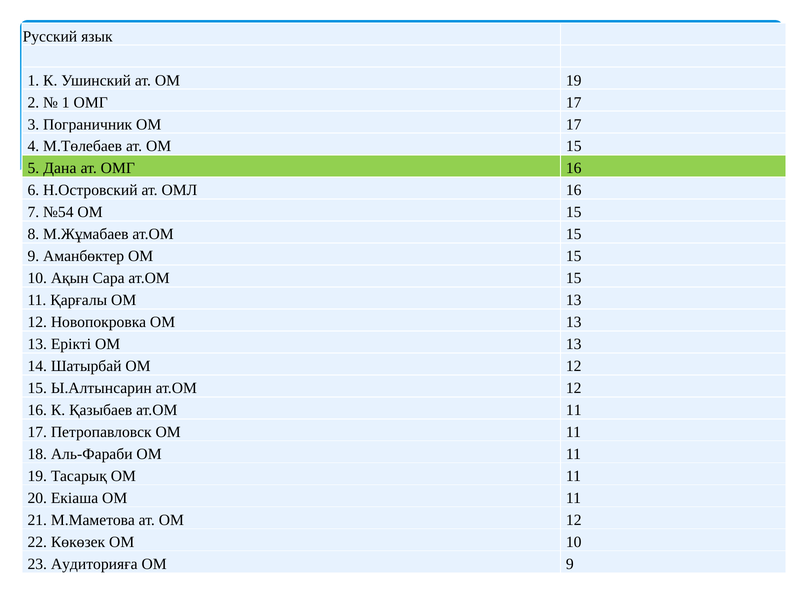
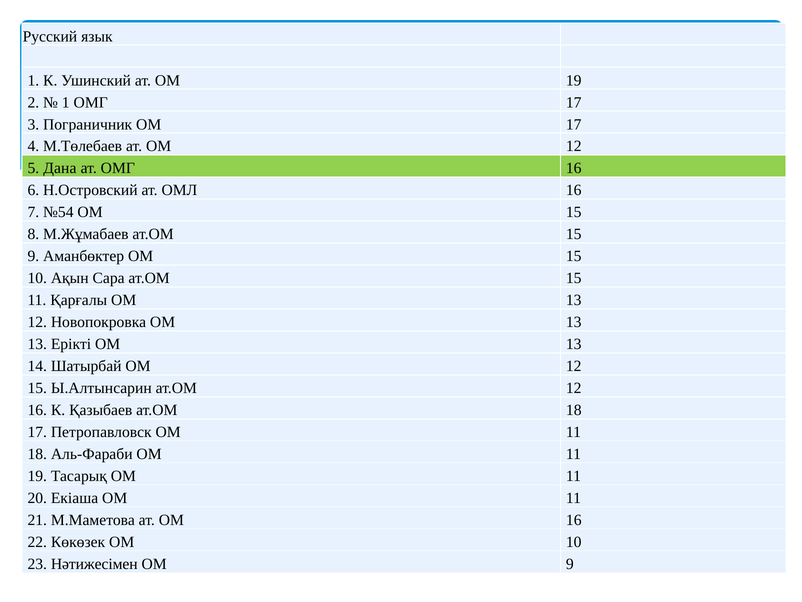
ат ОМ 15: 15 -> 12 (574, 146)
ат.ОМ 11: 11 -> 18 (574, 410)
ат ОМ 12: 12 -> 16 (574, 520)
Аудиторияға: Аудиторияға -> Нәтижесімен (94, 564)
